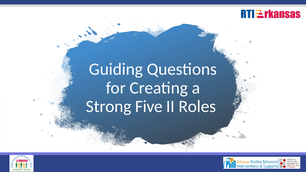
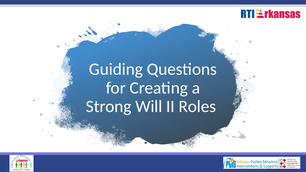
Five: Five -> Will (149, 107)
